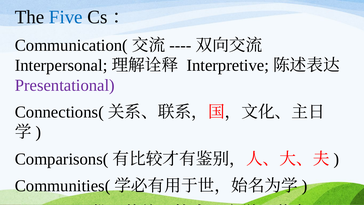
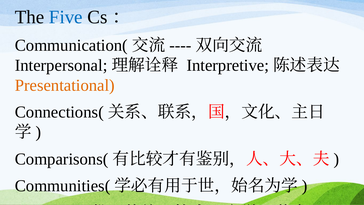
Presentational colour: purple -> orange (65, 85)
